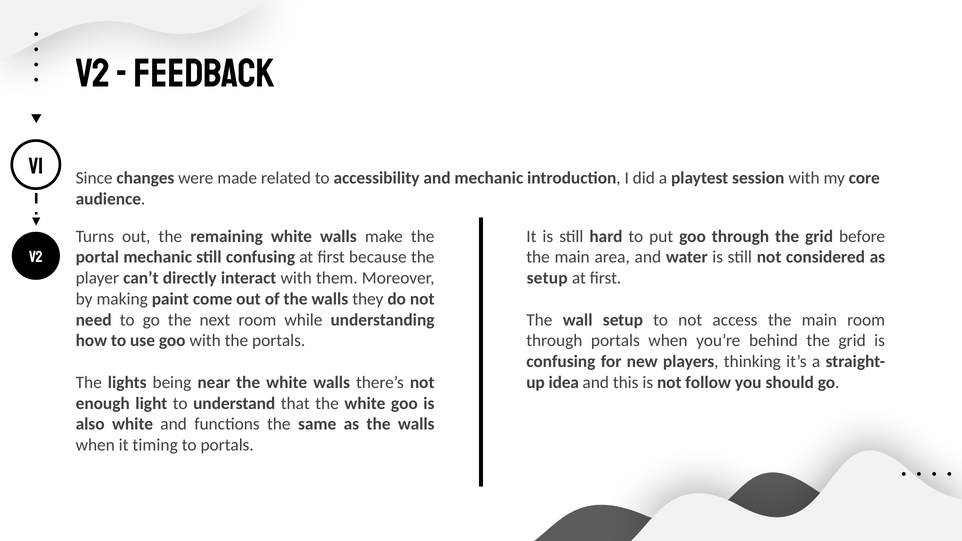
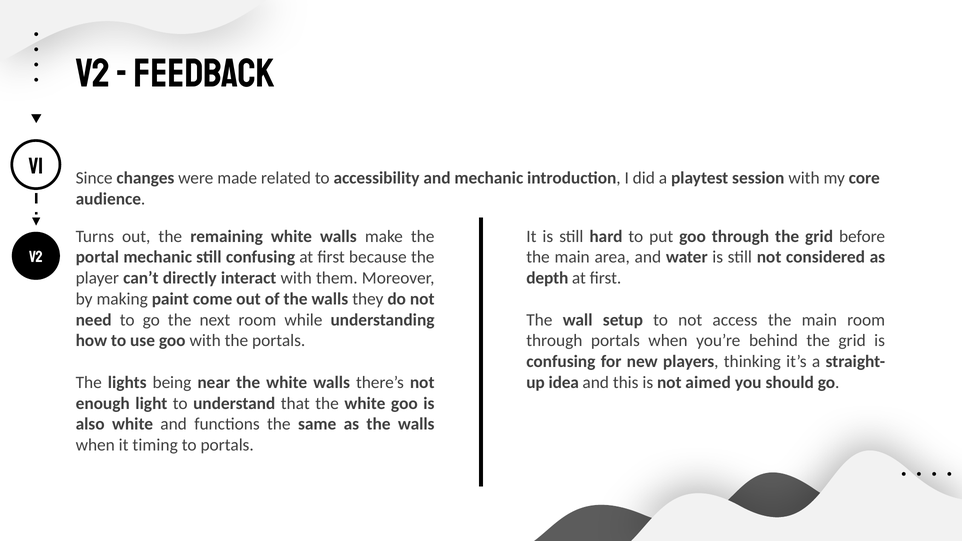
setup: setup -> depth (547, 278)
follow: follow -> aimed (708, 383)
